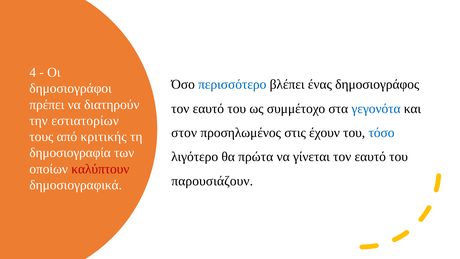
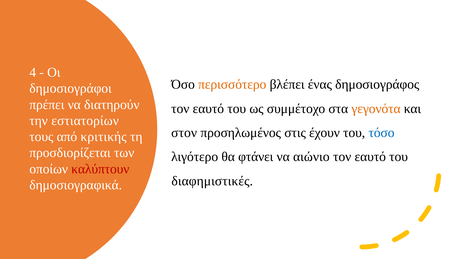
περισσότερο colour: blue -> orange (232, 84)
γεγονότα colour: blue -> orange (376, 109)
δημοσιογραφία: δημοσιογραφία -> προσδιορίζεται (70, 153)
πρώτα: πρώτα -> φτάνει (256, 157)
γίνεται: γίνεται -> αιώνιο (311, 157)
παρουσιάζουν: παρουσιάζουν -> διαφημιστικές (212, 181)
